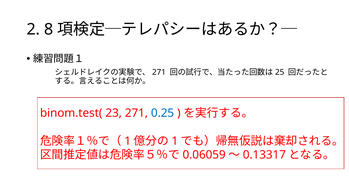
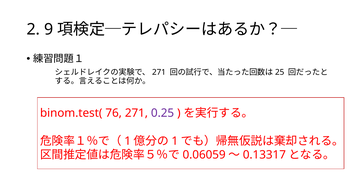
8: 8 -> 9 (49, 29)
23: 23 -> 76 (114, 113)
0.25 colour: blue -> purple (163, 113)
